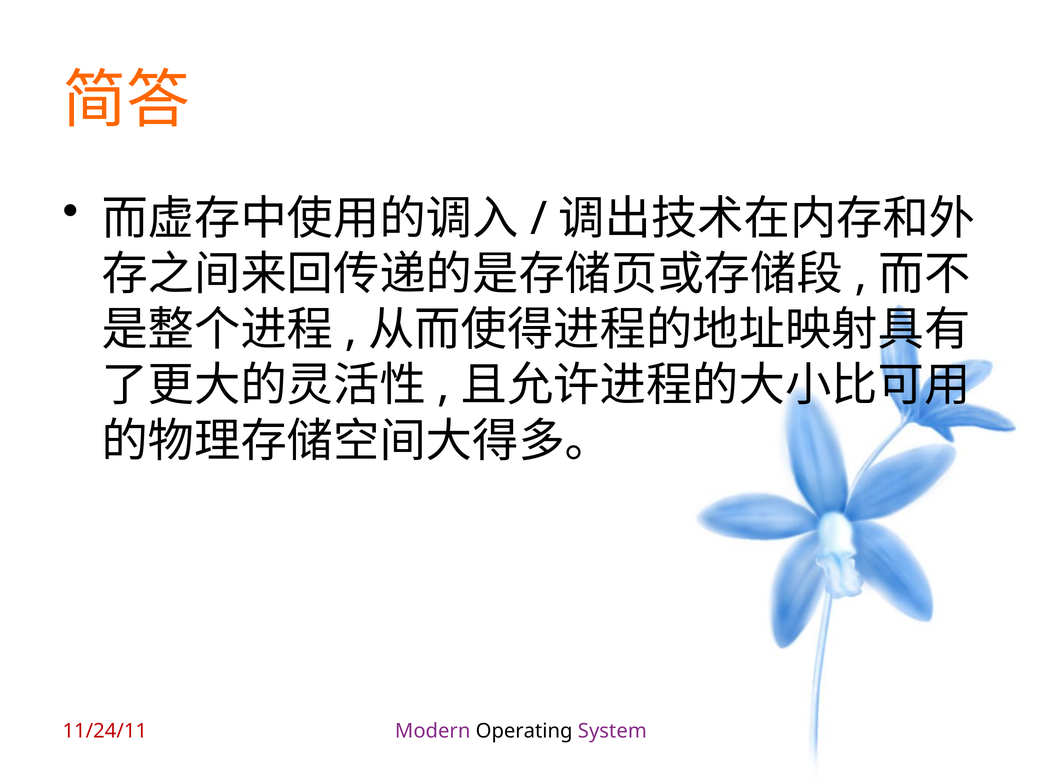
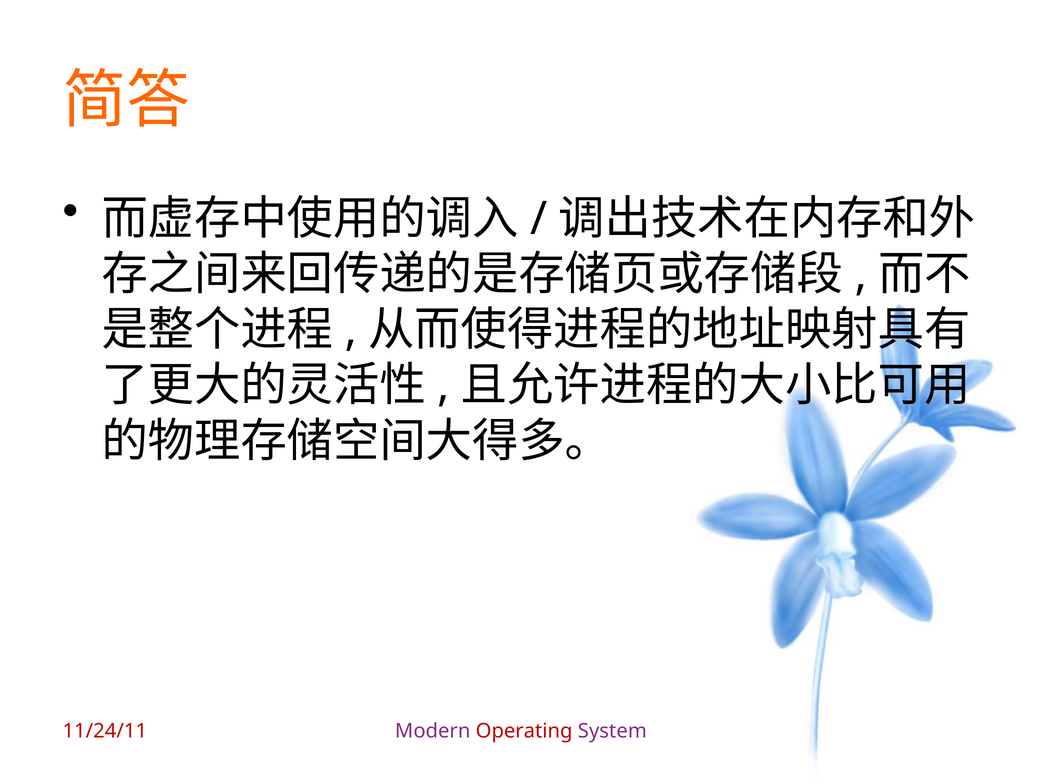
Operating colour: black -> red (524, 730)
